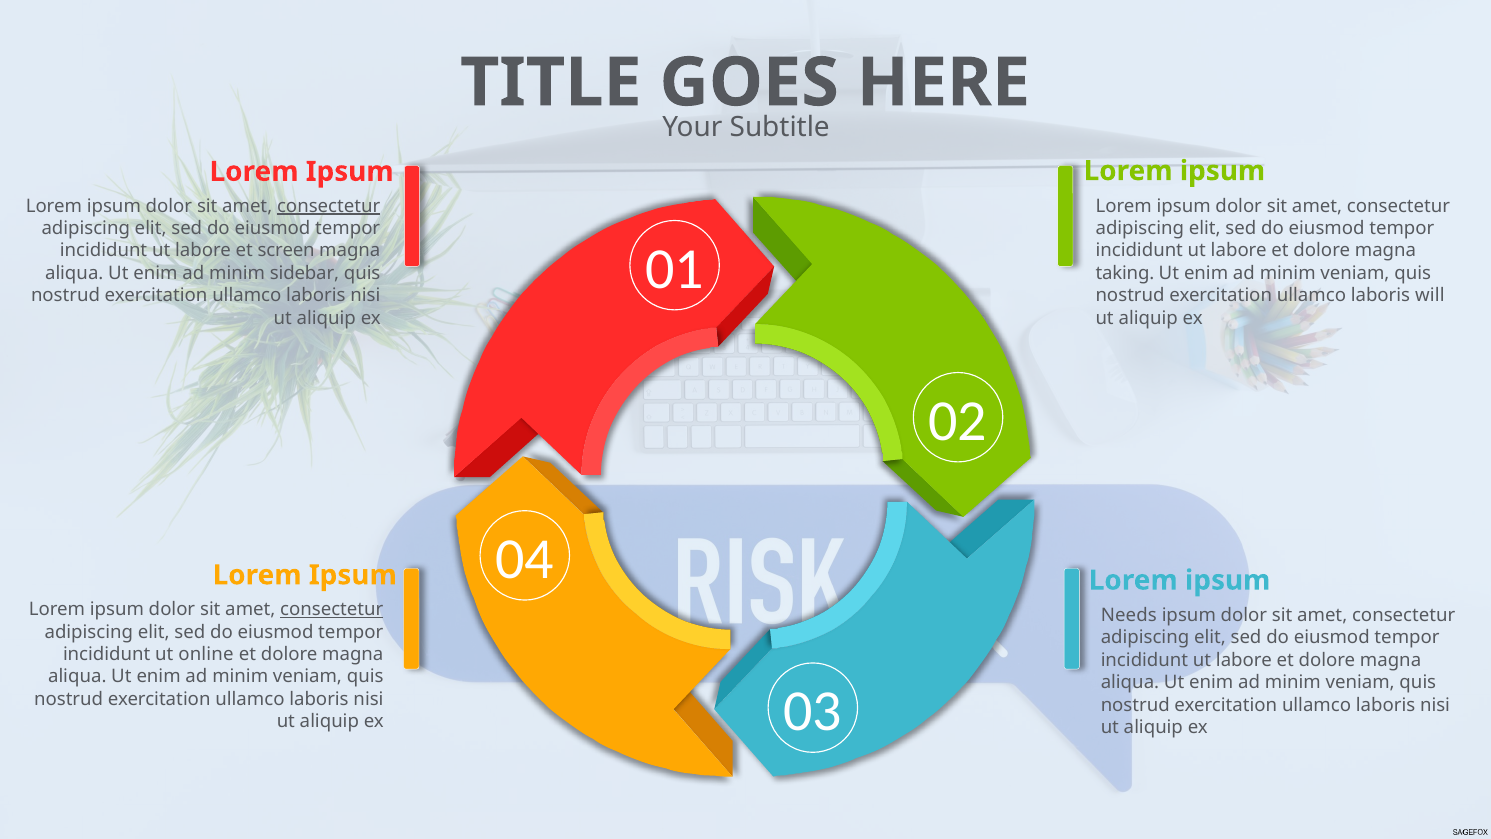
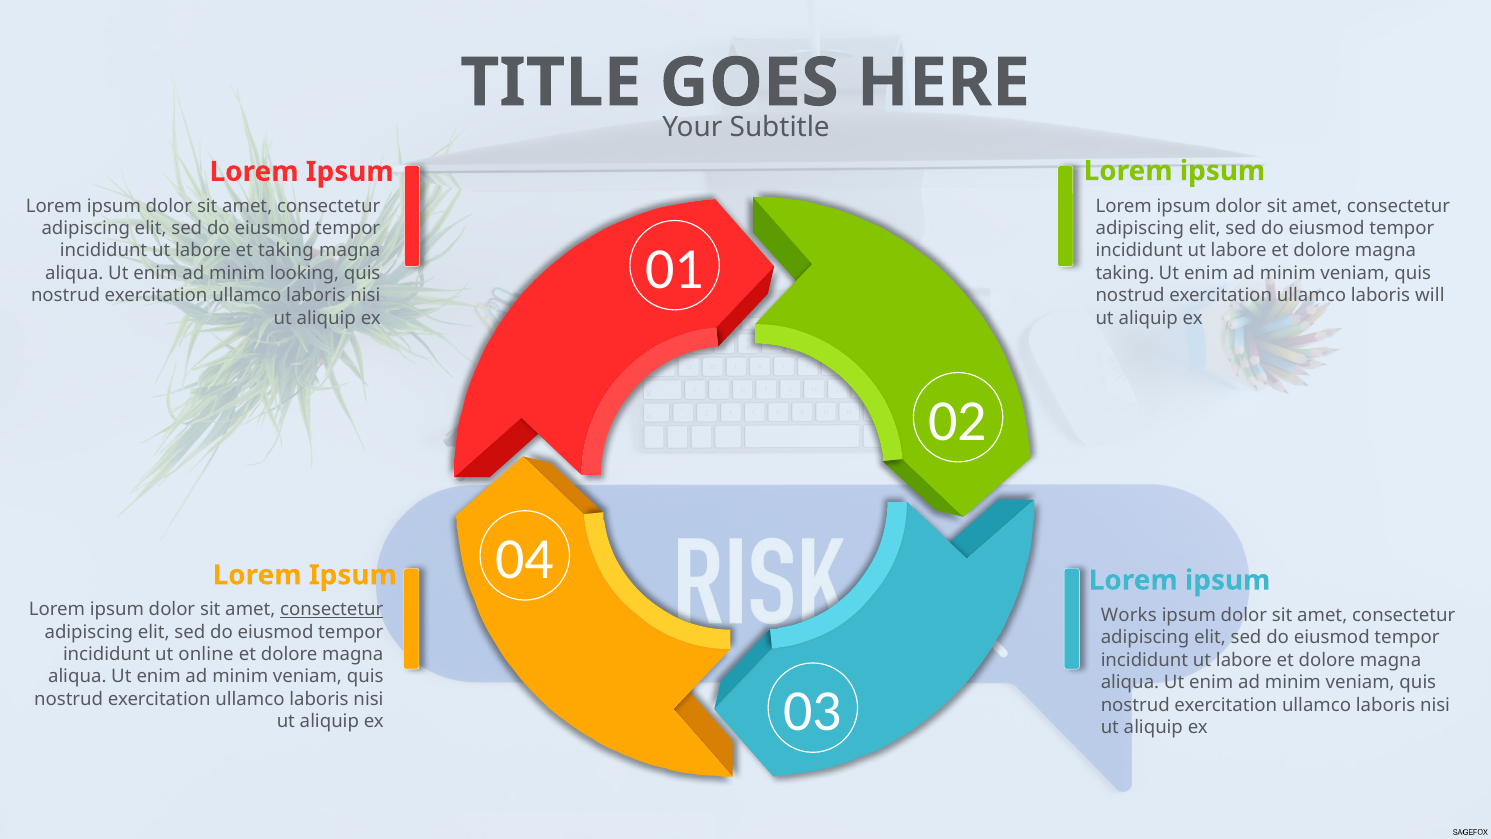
consectetur underline: present -> none (329, 206)
et screen: screen -> taking (286, 251)
sidebar: sidebar -> looking (304, 273)
Needs: Needs -> Works (1129, 615)
